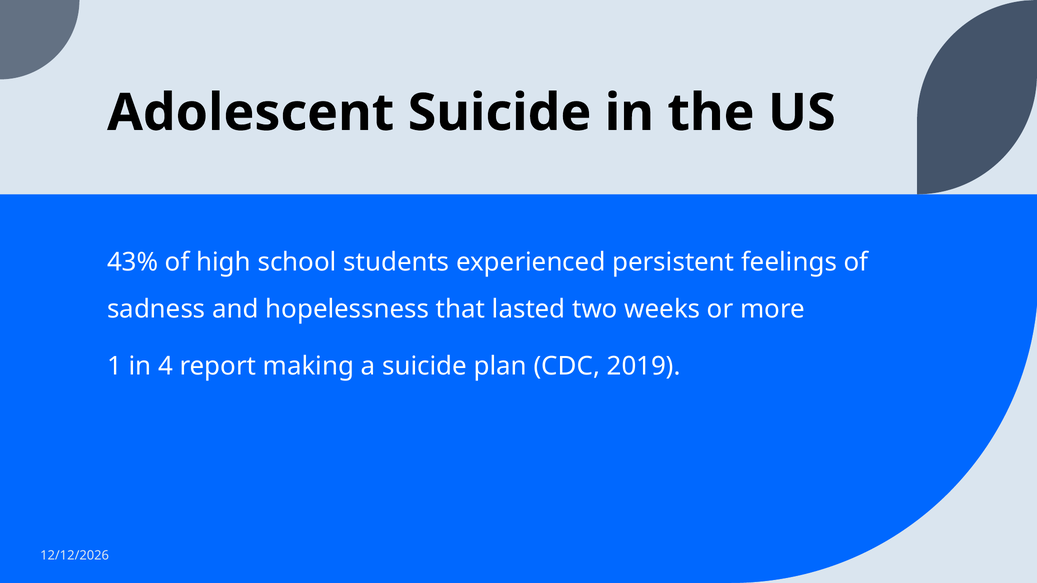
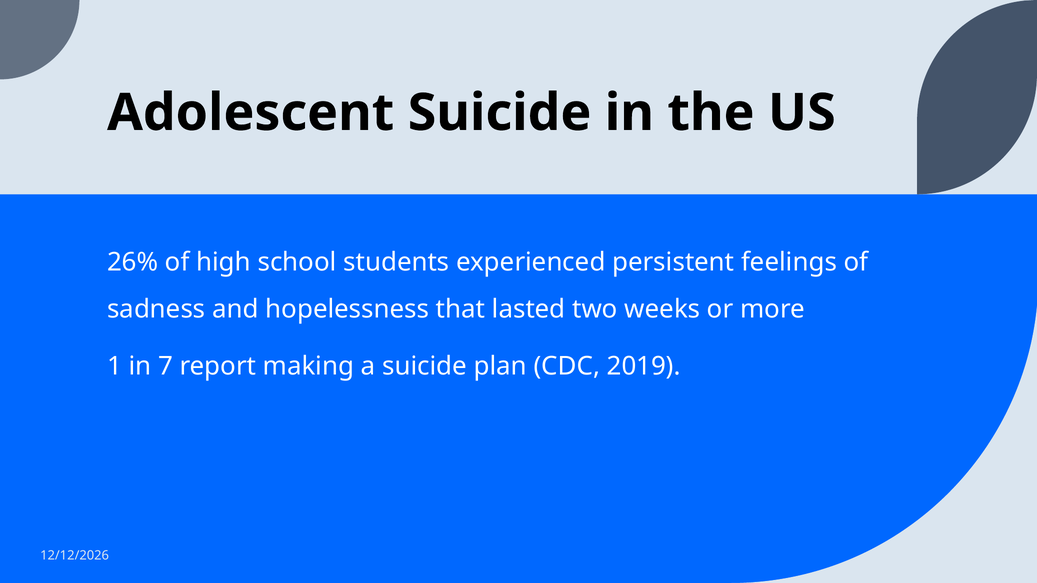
43%: 43% -> 26% (133, 262)
4: 4 -> 7 (165, 367)
